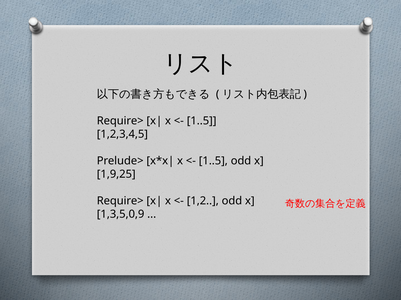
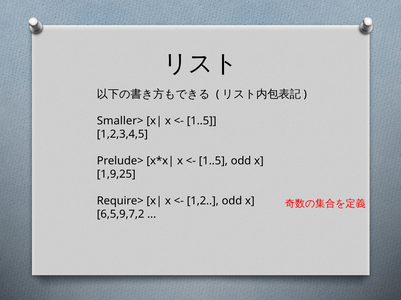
Require>: Require> -> Smaller> (120, 121)
1,3,5,0,9: 1,3,5,0,9 -> 6,5,9,7,2 (121, 215)
